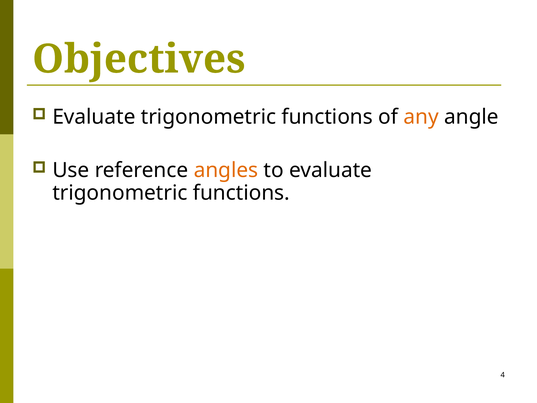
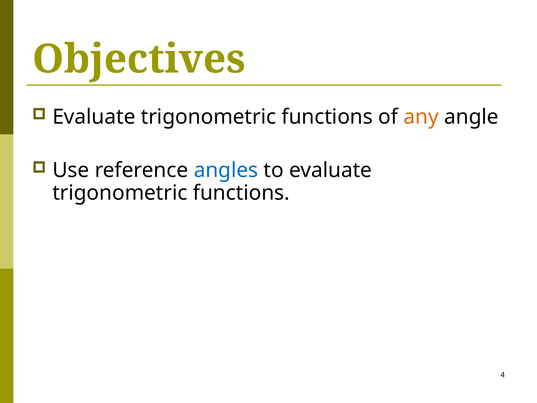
angles colour: orange -> blue (226, 170)
